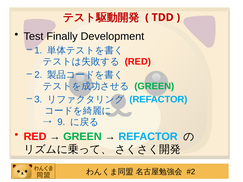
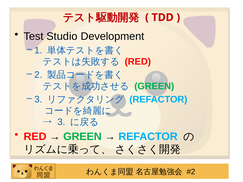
Finally: Finally -> Studio (62, 36)
9: 9 -> 3 (61, 122)
